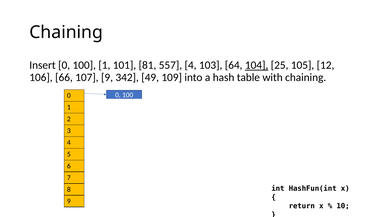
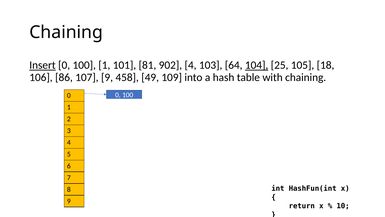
Insert underline: none -> present (43, 65)
557: 557 -> 902 (170, 65)
12: 12 -> 18 (326, 65)
66: 66 -> 86 (64, 77)
342: 342 -> 458 (127, 77)
